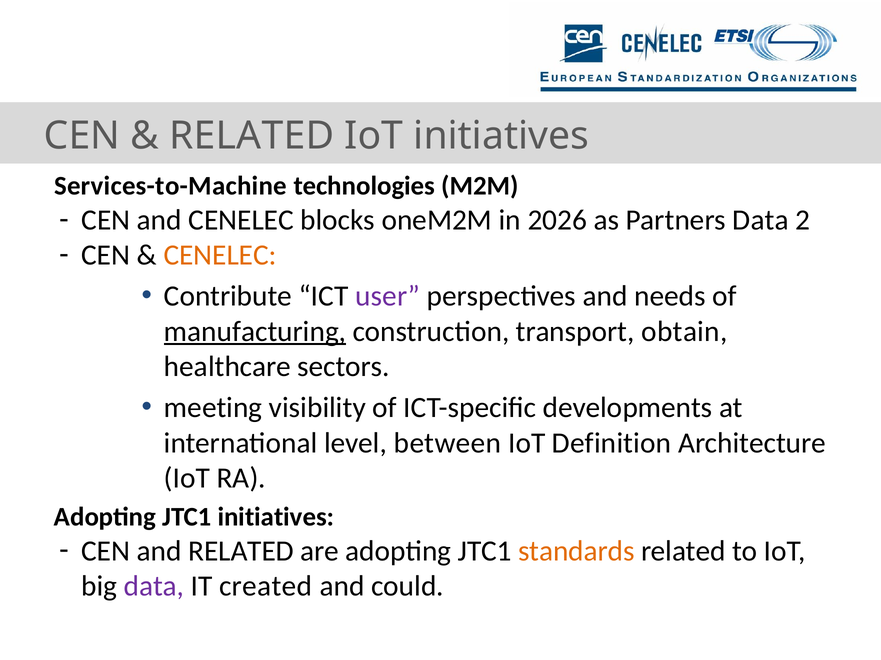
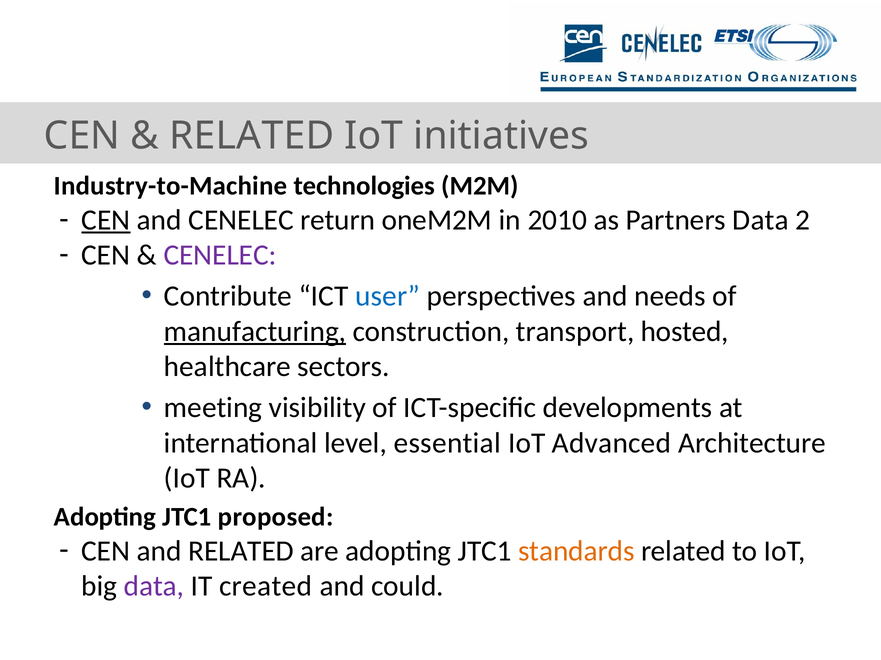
Services-to-Machine: Services-to-Machine -> Industry-to-Machine (171, 186)
CEN underline: none -> present (106, 220)
blocks: blocks -> return (338, 220)
2026: 2026 -> 2010 (557, 220)
CENELEC colour: orange -> purple (220, 255)
user colour: purple -> blue (388, 297)
obtain: obtain -> hosted (685, 332)
between: between -> essential (447, 443)
Definition: Definition -> Advanced (612, 443)
JTC1 initiatives: initiatives -> proposed (276, 518)
